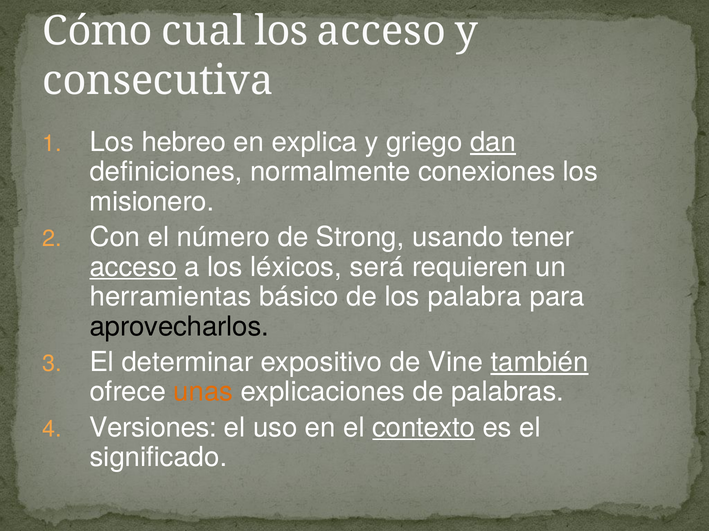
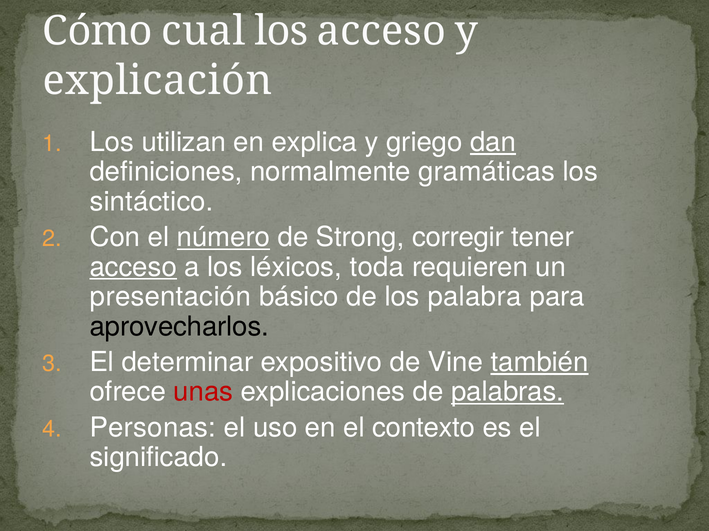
consecutiva: consecutiva -> explicación (158, 81)
hebreo: hebreo -> utilizan (184, 142)
conexiones: conexiones -> gramáticas (486, 172)
misionero: misionero -> sintáctico (152, 202)
número underline: none -> present (223, 238)
usando: usando -> corregir (458, 238)
será: será -> toda (377, 267)
herramientas: herramientas -> presentación (170, 297)
unas colour: orange -> red (203, 392)
palabras underline: none -> present (508, 392)
Versiones: Versiones -> Personas (153, 428)
contexto underline: present -> none (424, 428)
